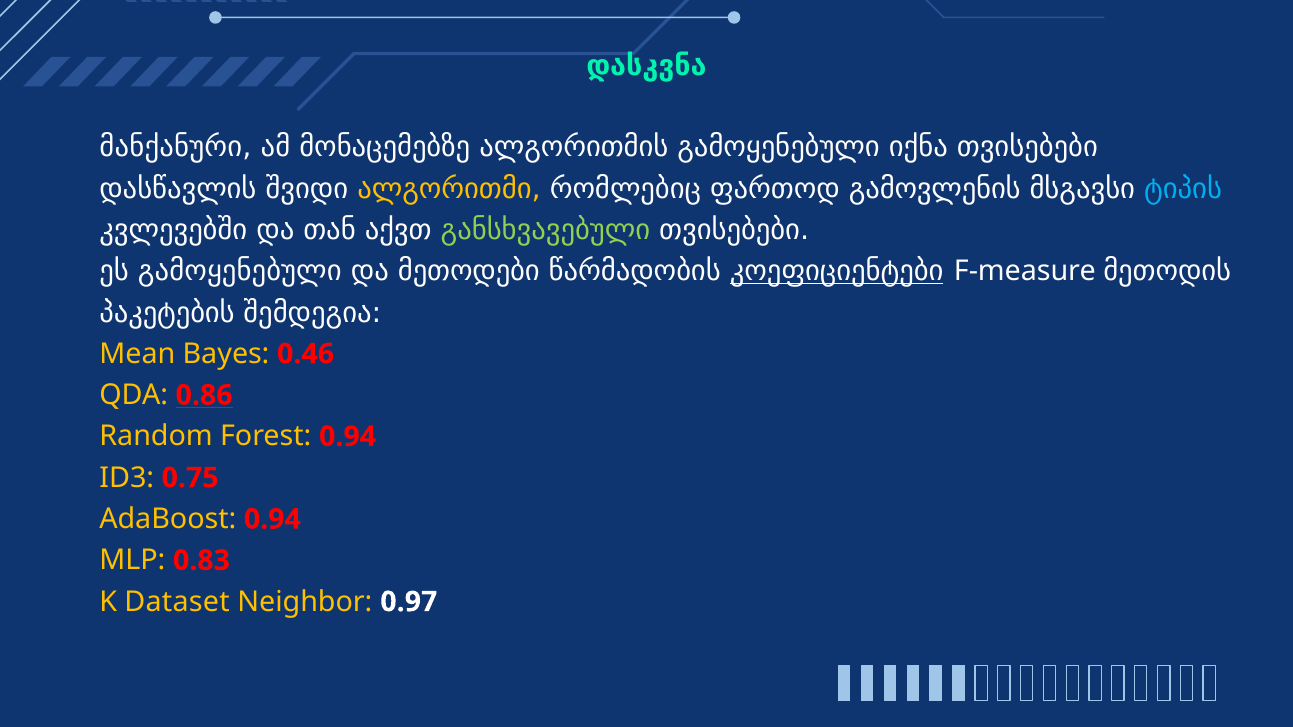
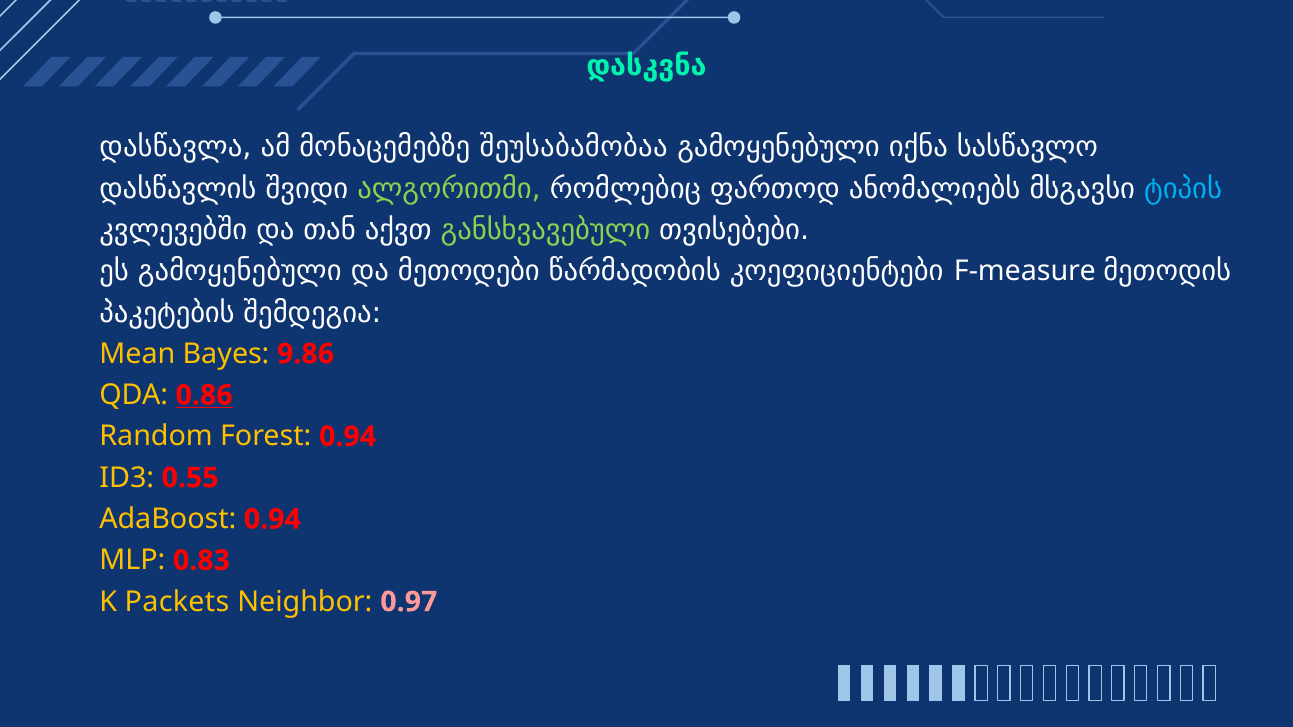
მანქანური: მანქანური -> დასწავლა (176, 147)
ალგორითმის: ალგორითმის -> შეუსაბამობაა (574, 147)
იქნა თვისებები: თვისებები -> სასწავლო (1027, 147)
ალგორითმი colour: yellow -> light green (449, 189)
გამოვლენის: გამოვლენის -> ანომალიებს (935, 189)
კოეფიციენტები underline: present -> none (837, 271)
0.46: 0.46 -> 9.86 (306, 354)
0.75: 0.75 -> 0.55 (190, 478)
Dataset: Dataset -> Packets (177, 602)
0.97 colour: white -> pink (409, 602)
